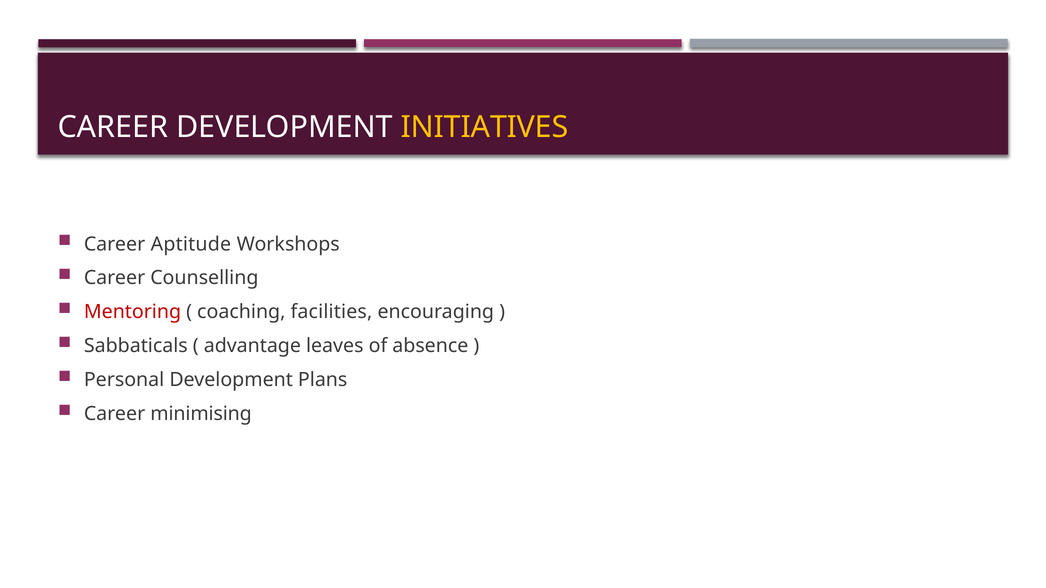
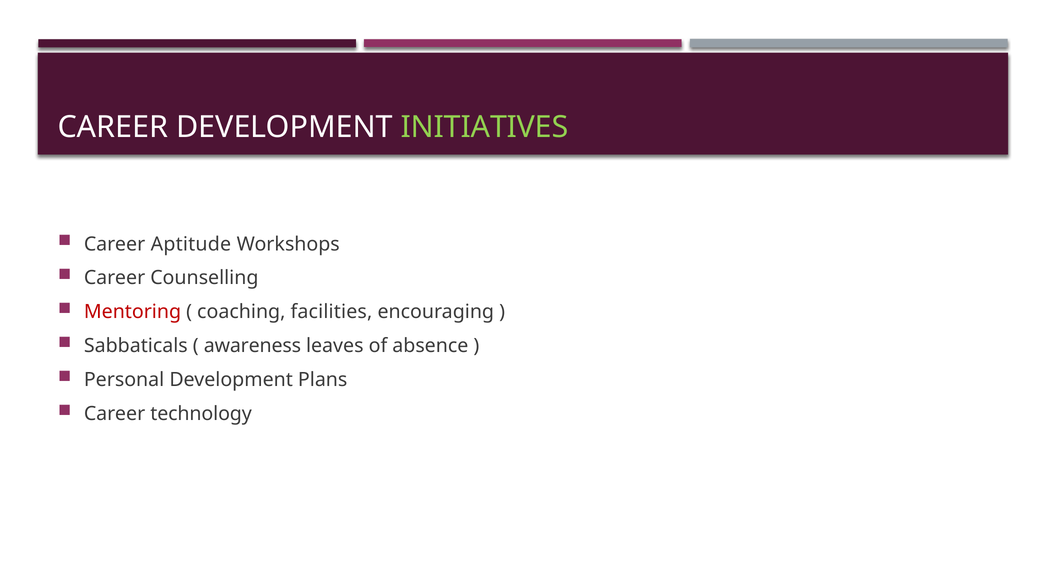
INITIATIVES colour: yellow -> light green (485, 127)
advantage: advantage -> awareness (252, 346)
minimising: minimising -> technology (201, 414)
